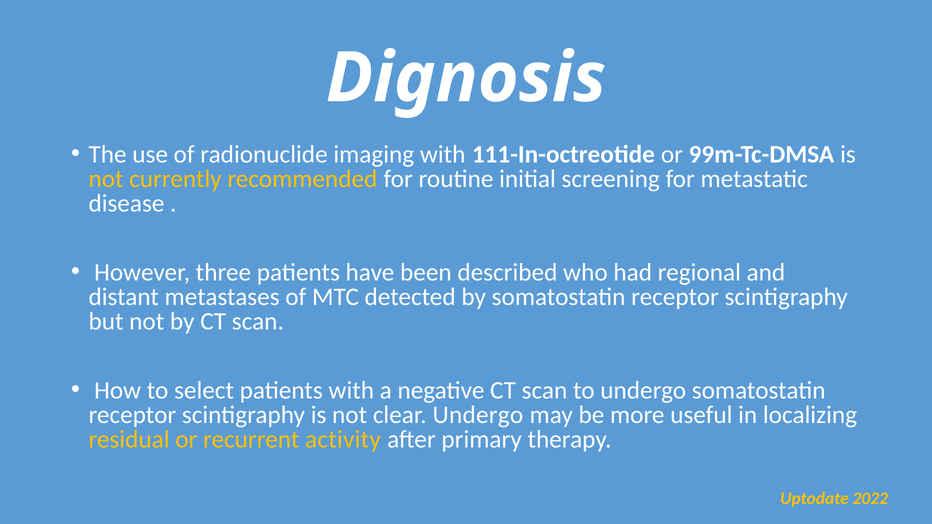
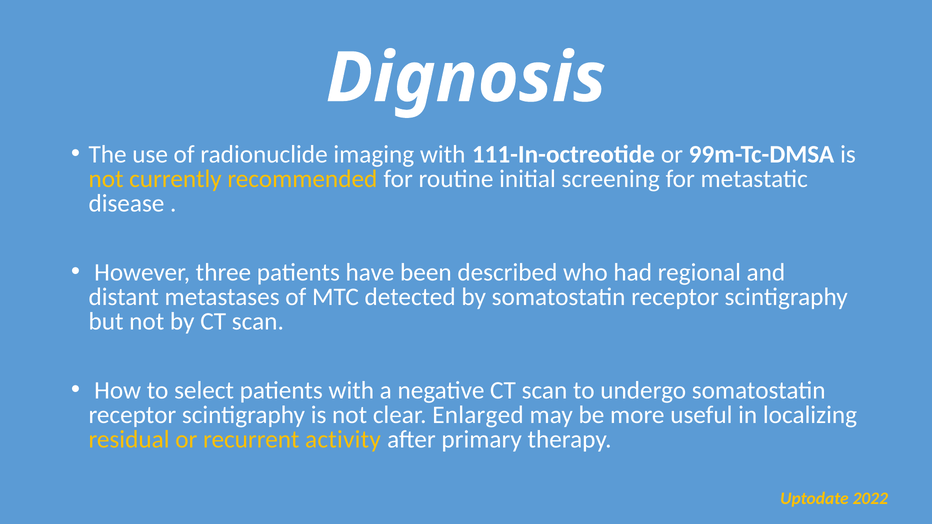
clear Undergo: Undergo -> Enlarged (478, 415)
